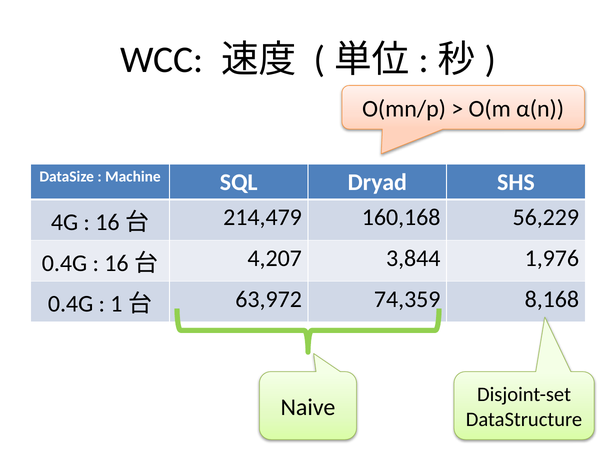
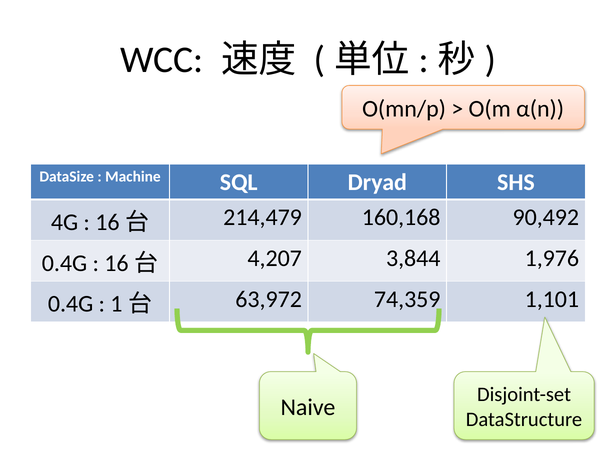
56,229: 56,229 -> 90,492 (546, 218)
8,168: 8,168 -> 1,101 (552, 299)
